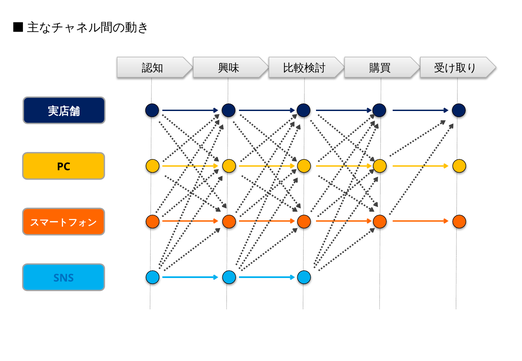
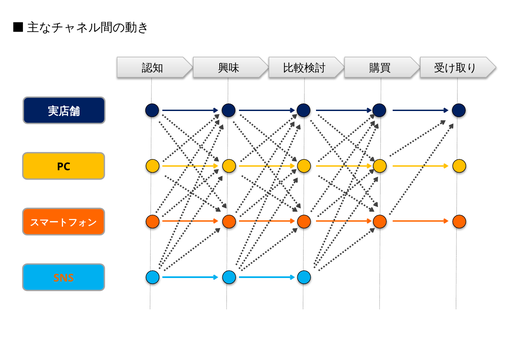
SNS colour: blue -> orange (64, 278)
